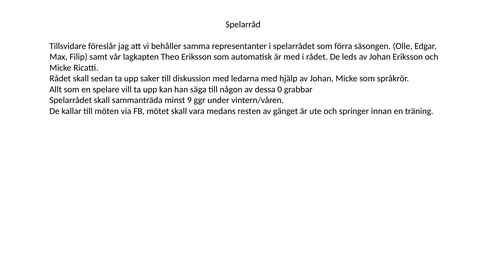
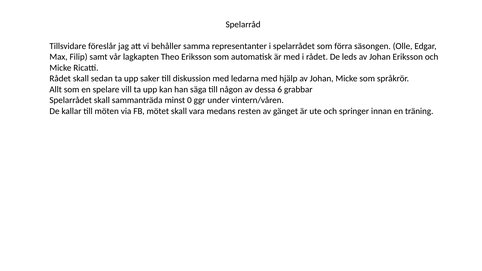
0: 0 -> 6 (280, 89)
9: 9 -> 0 (189, 100)
